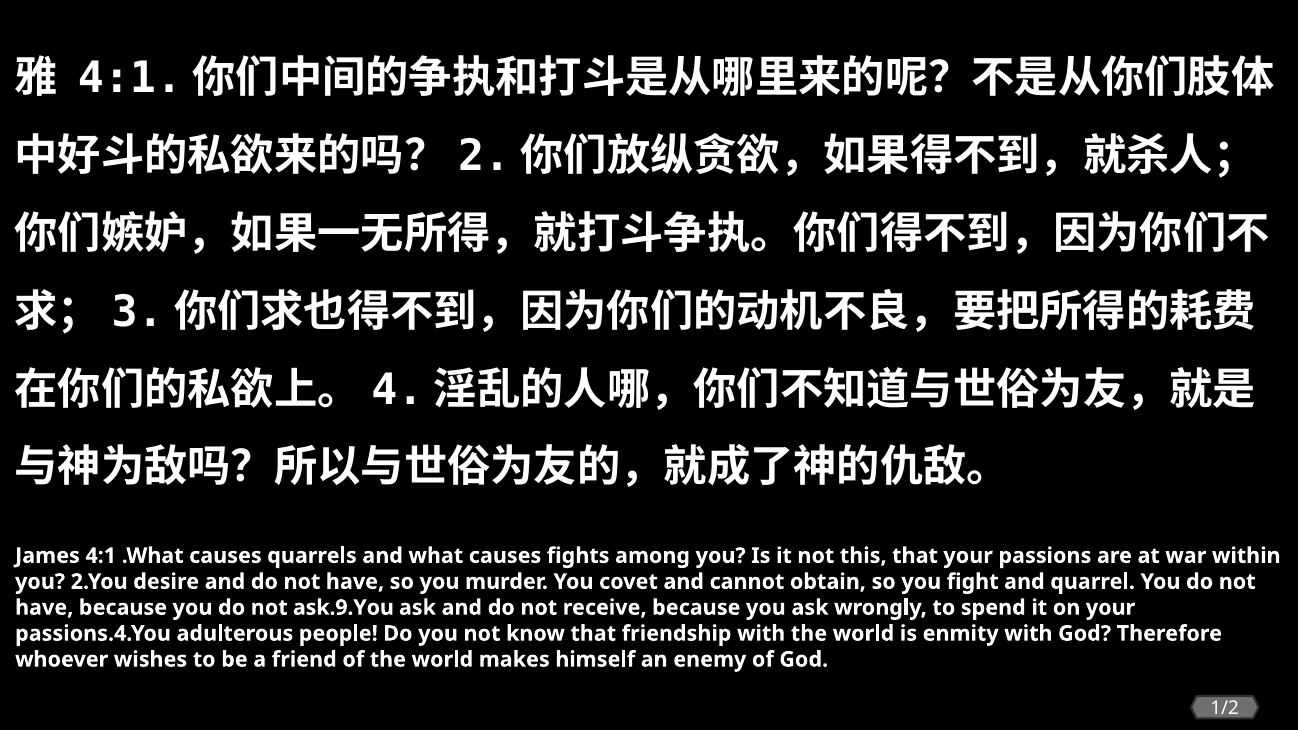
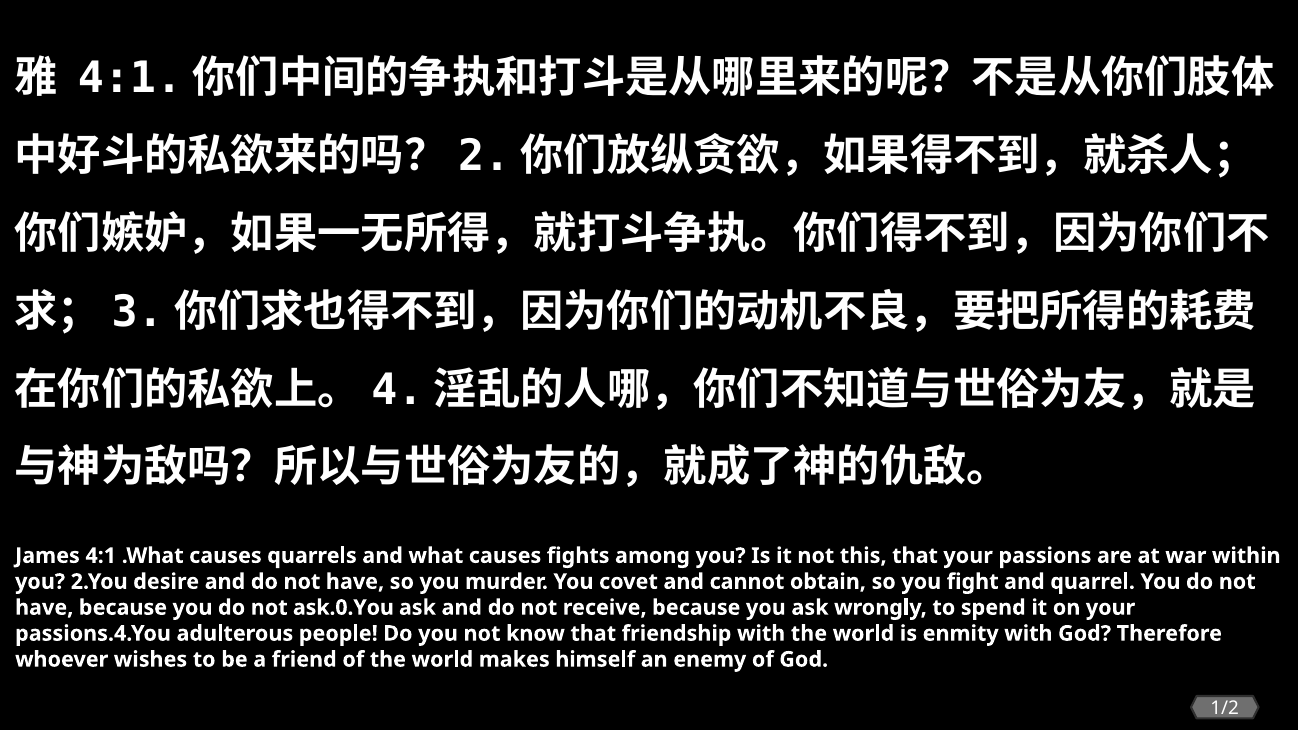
ask.9.You: ask.9.You -> ask.0.You (343, 608)
